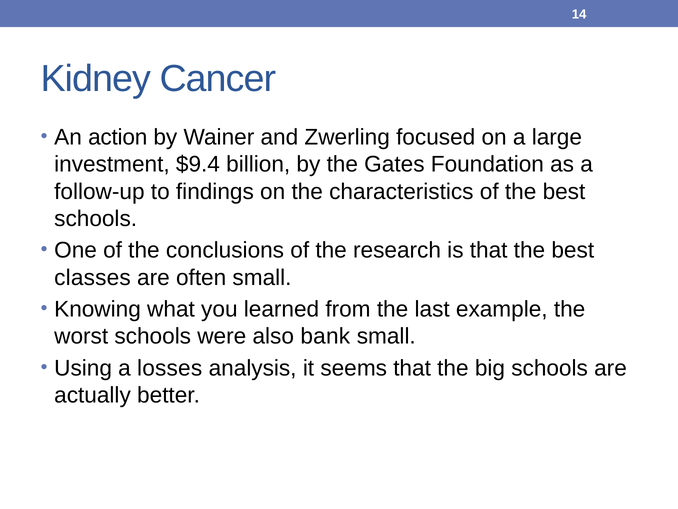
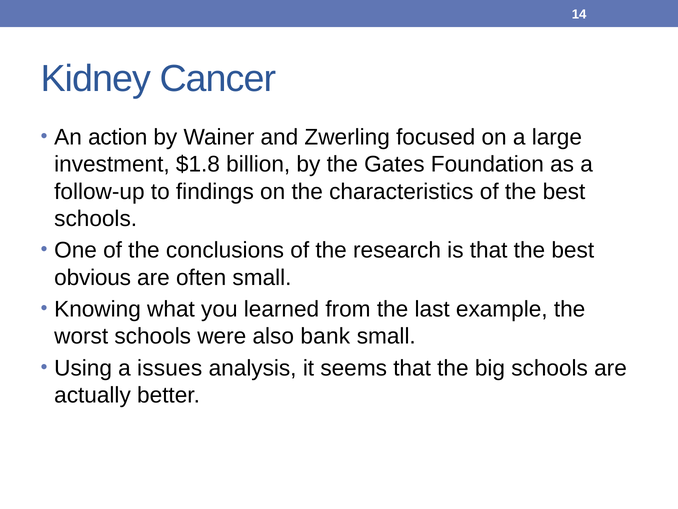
$9.4: $9.4 -> $1.8 (198, 164)
classes: classes -> obvious (93, 277)
losses: losses -> issues (170, 368)
